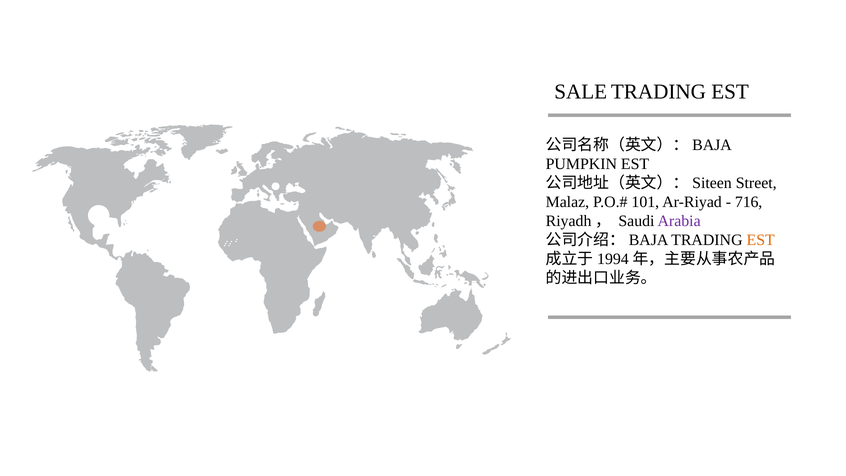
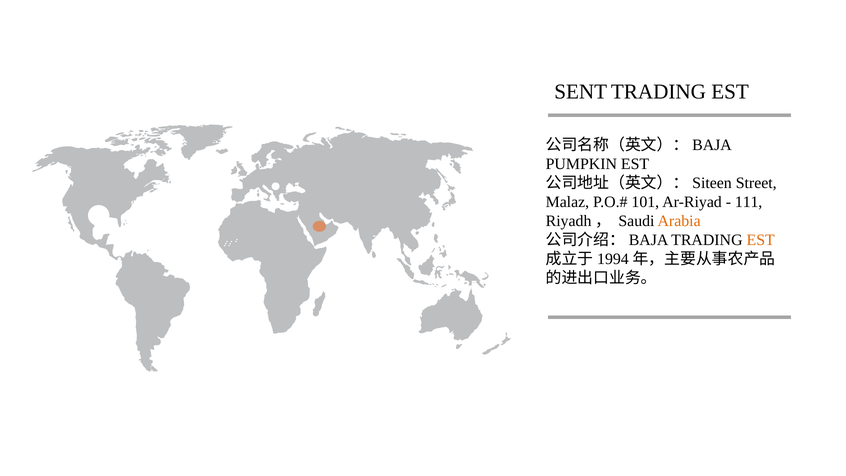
SALE: SALE -> SENT (581, 92)
716: 716 -> 111 (749, 202)
Arabia colour: purple -> orange (679, 221)
